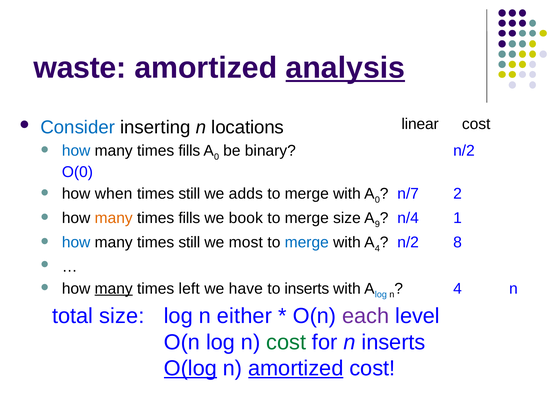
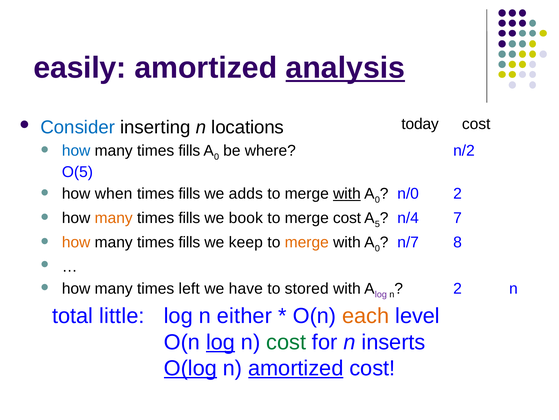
waste: waste -> easily (80, 68)
linear: linear -> today (420, 124)
binary: binary -> where (270, 150)
O(0: O(0 -> O(5 (77, 172)
still: still -> fills (189, 193)
with underline: none -> present (347, 193)
n/7: n/7 -> n/0 (408, 193)
merge size: size -> cost (347, 218)
9: 9 -> 5 (377, 224)
1: 1 -> 7 (458, 218)
how colour: blue -> orange (76, 242)
still: still -> fills (189, 242)
most: most -> keep (246, 242)
merge colour: blue -> orange (307, 242)
4: 4 -> 0 (377, 248)
n/2: n/2 -> n/7 (408, 242)
many underline: present -> none (114, 288)
to inserts: inserts -> stored (307, 288)
log colour: blue -> purple (381, 294)
4: 4 -> 2 (458, 288)
total size: size -> little (122, 315)
each colour: purple -> orange (366, 315)
log underline: none -> present (221, 342)
